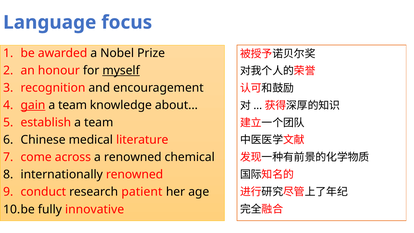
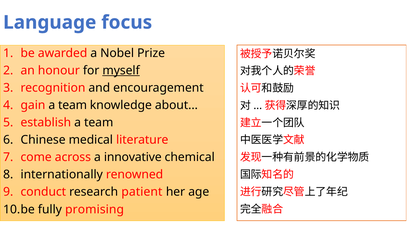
gain underline: present -> none (33, 105)
a renowned: renowned -> innovative (133, 157)
innovative: innovative -> promising (95, 209)
